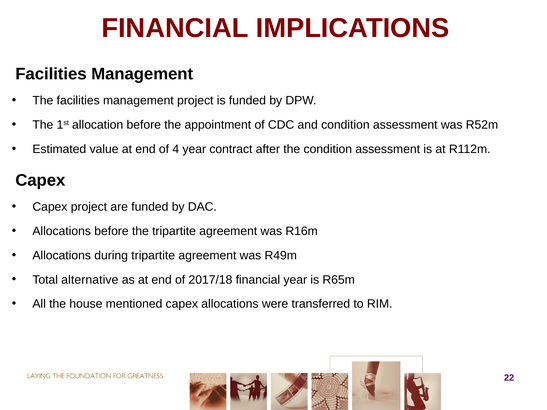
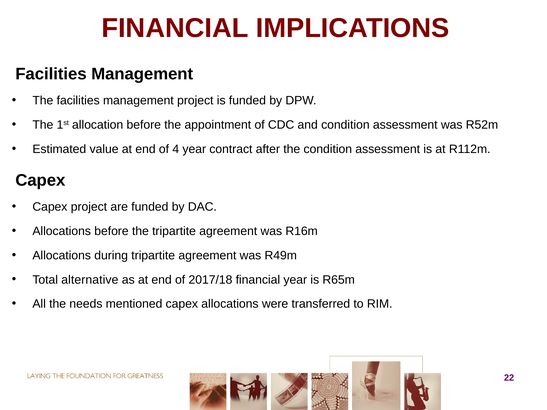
house: house -> needs (86, 304)
